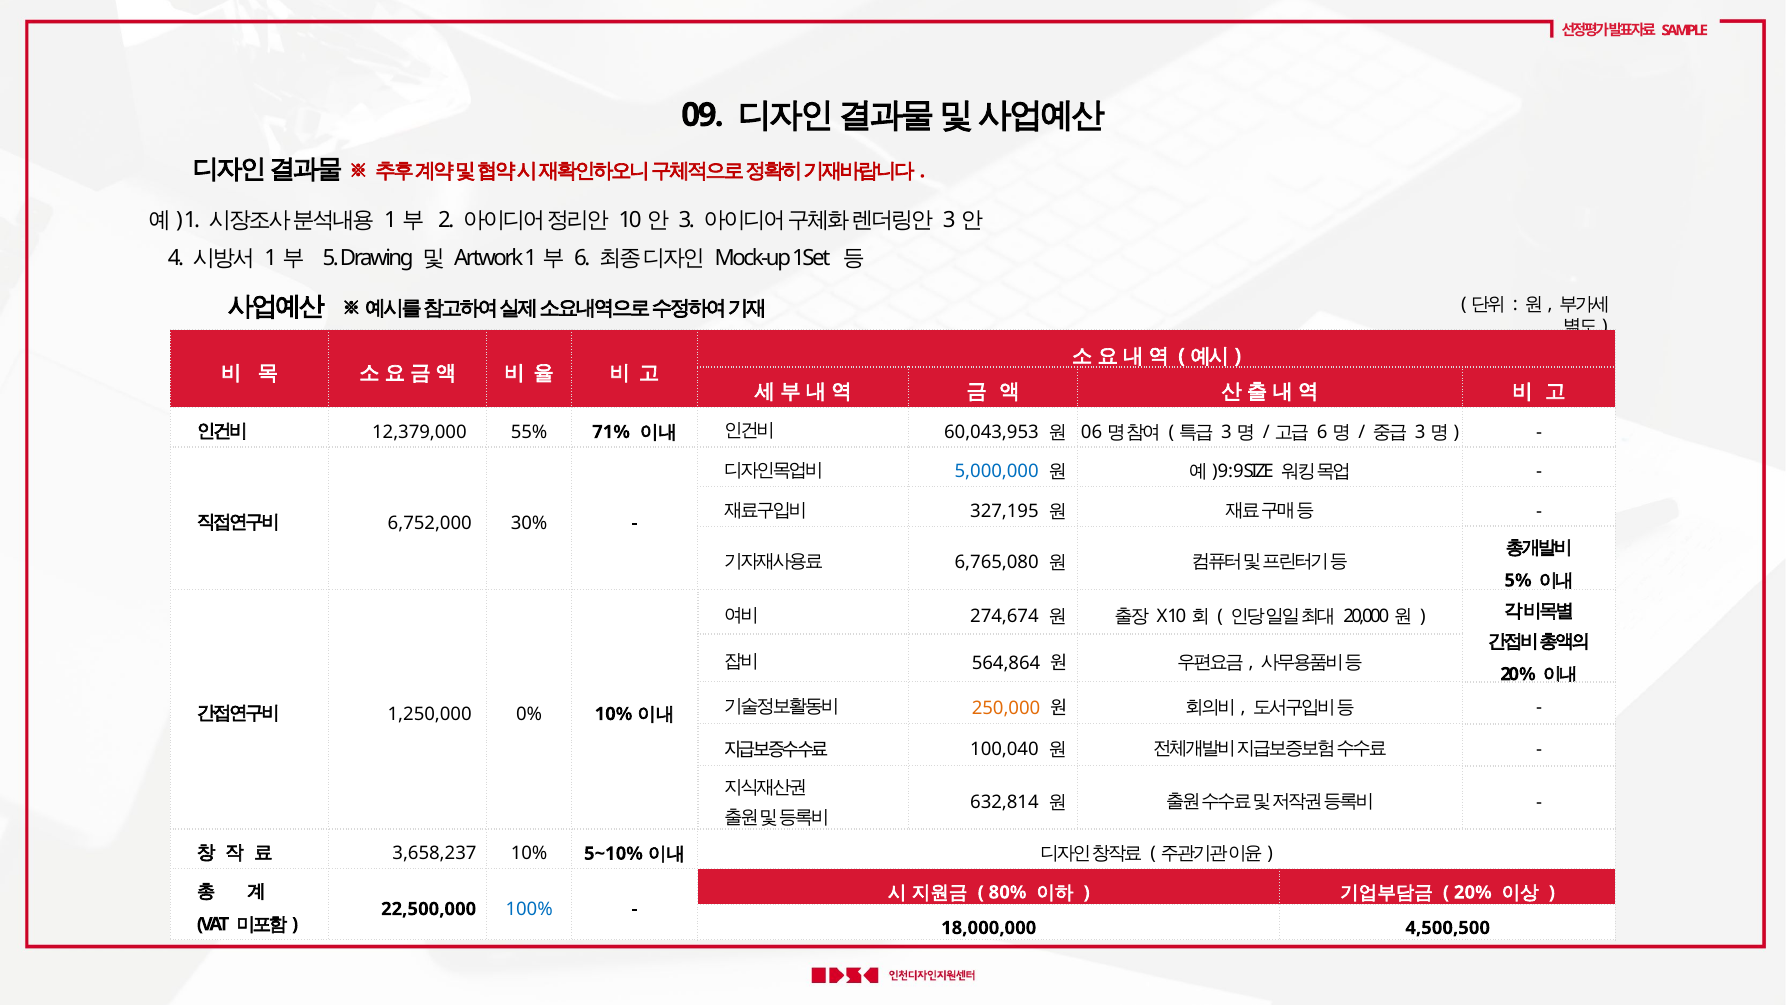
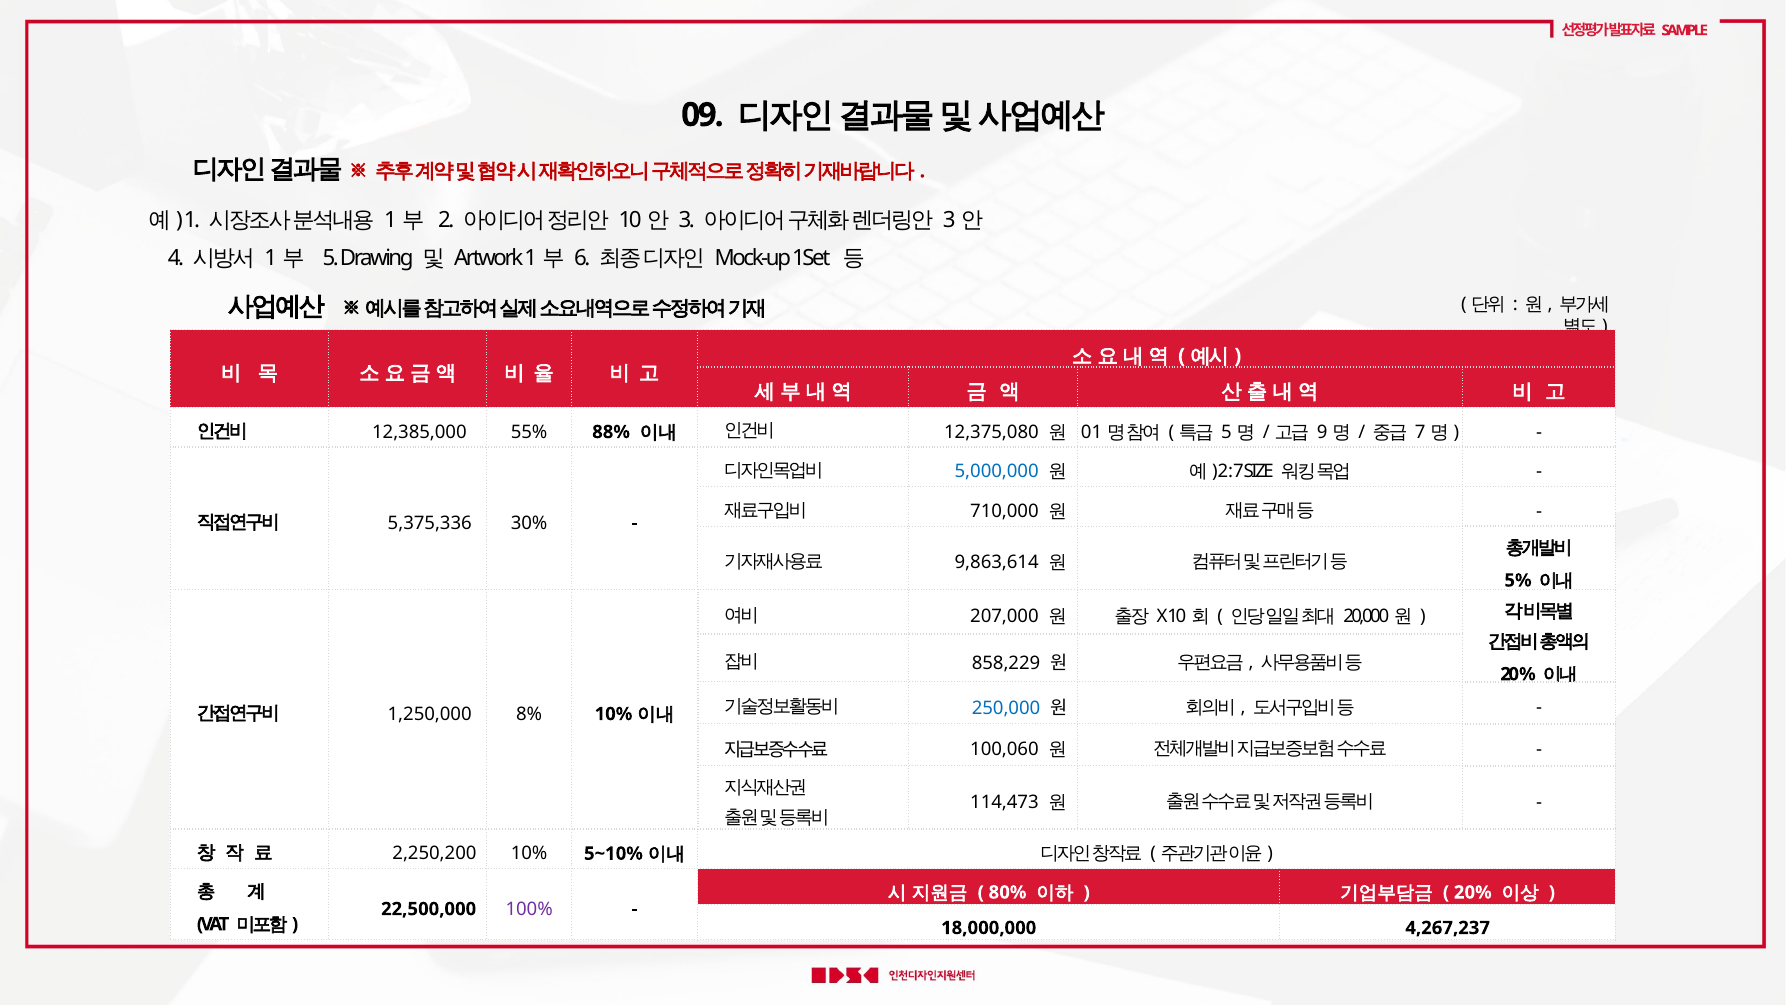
12,379,000: 12,379,000 -> 12,385,000 (419, 432)
71%: 71% -> 88% (611, 432)
60,043,953: 60,043,953 -> 12,375,080 (991, 432)
0 6: 6 -> 1 (1097, 432)
3: 3 -> 5 (1227, 432)
6: 6 -> 9 (1322, 432)
3: 3 -> 7 (1420, 432)
9: 9 -> 2 (1223, 471)
9: 9 -> 7 (1239, 471)
327,195: 327,195 -> 710,000 (1004, 511)
6,752,000: 6,752,000 -> 5,375,336 (430, 523)
6,765,080: 6,765,080 -> 9,863,614 (997, 562)
274,674: 274,674 -> 207,000 (1004, 616)
564,864: 564,864 -> 858,229 (1006, 663)
250,000 colour: orange -> blue (1006, 708)
0%: 0% -> 8% (529, 714)
100,040: 100,040 -> 100,060 (1004, 749)
632,814: 632,814 -> 114,473 (1004, 802)
3,658,237: 3,658,237 -> 2,250,200 (434, 853)
100% colour: blue -> purple (529, 909)
4,500,500: 4,500,500 -> 4,267,237 (1448, 928)
